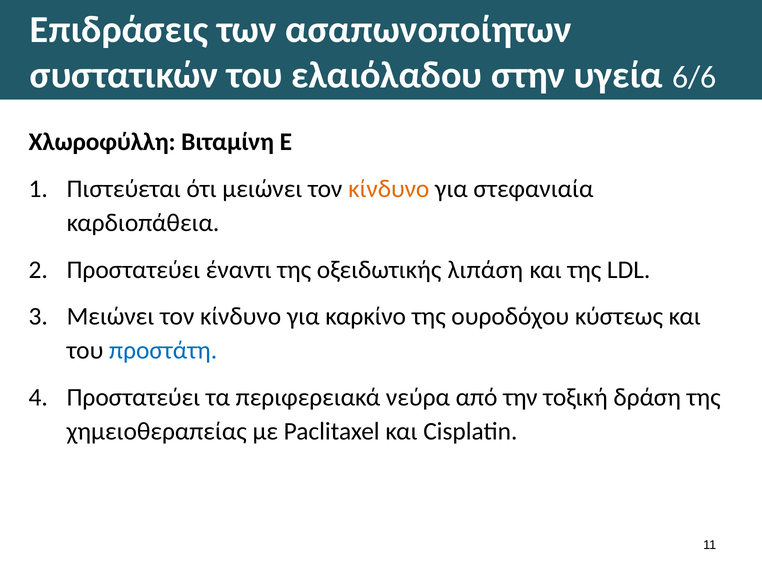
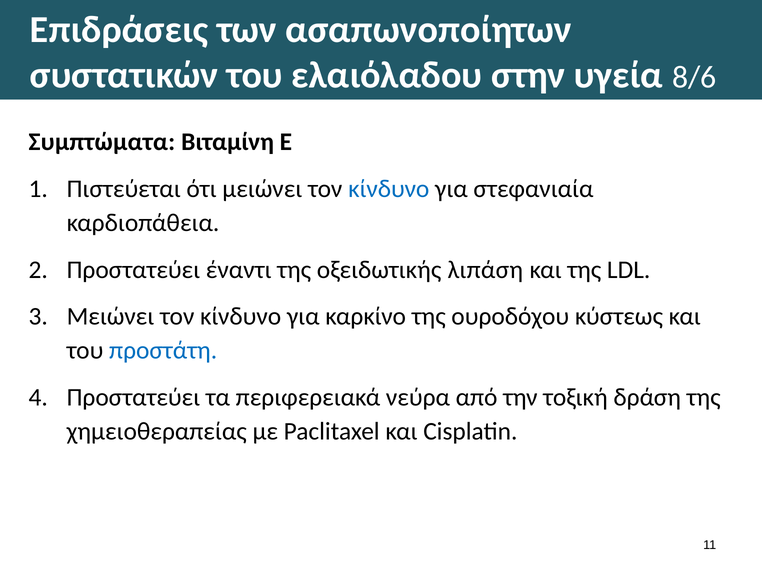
6/6: 6/6 -> 8/6 (694, 77)
Χλωροφύλλη: Χλωροφύλλη -> Συμπτώματα (102, 142)
κίνδυνο colour: orange -> blue (389, 189)
